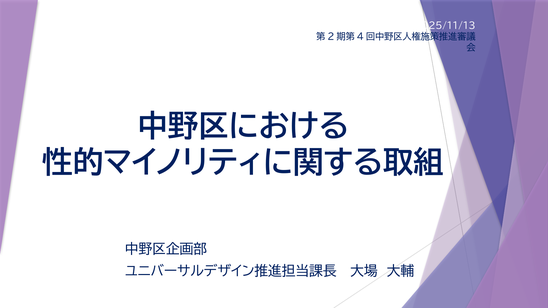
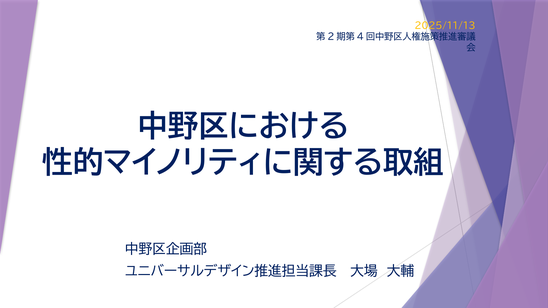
2025/11/13 colour: white -> yellow (445, 26)
